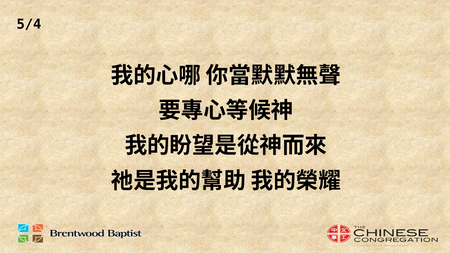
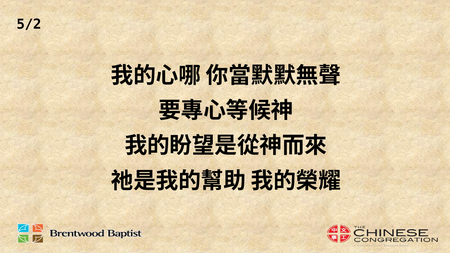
5/4: 5/4 -> 5/2 (29, 24)
